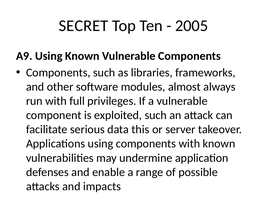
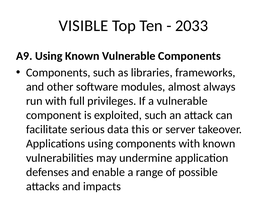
SECRET: SECRET -> VISIBLE (84, 26)
2005: 2005 -> 2033 (192, 26)
